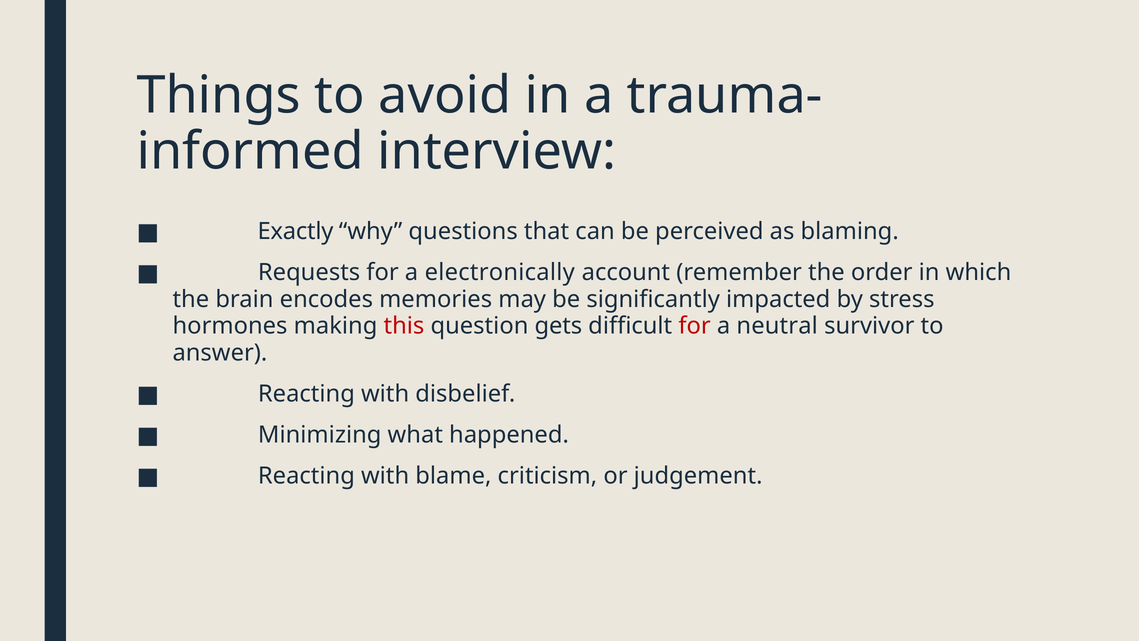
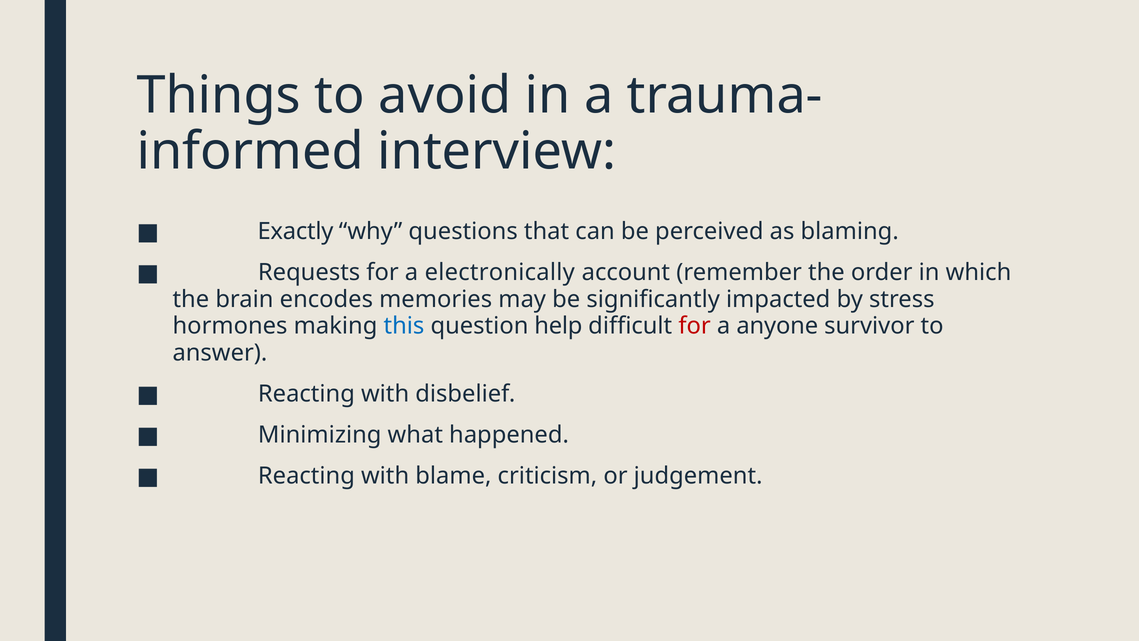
this colour: red -> blue (404, 326)
gets: gets -> help (558, 326)
neutral: neutral -> anyone (777, 326)
